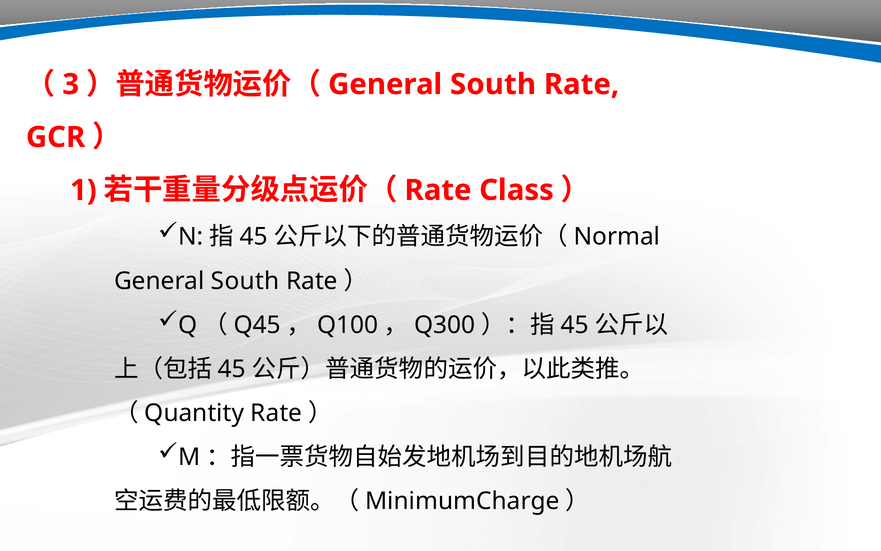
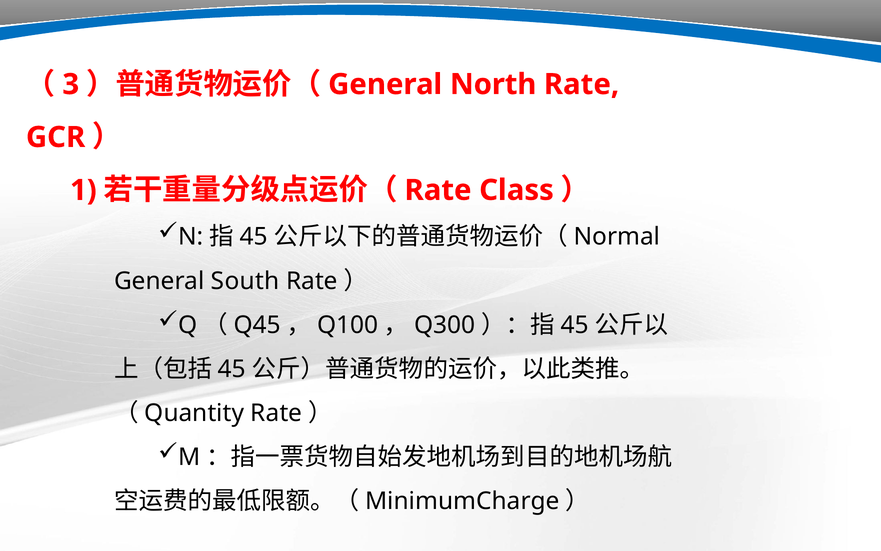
South: South -> North (493, 84)
